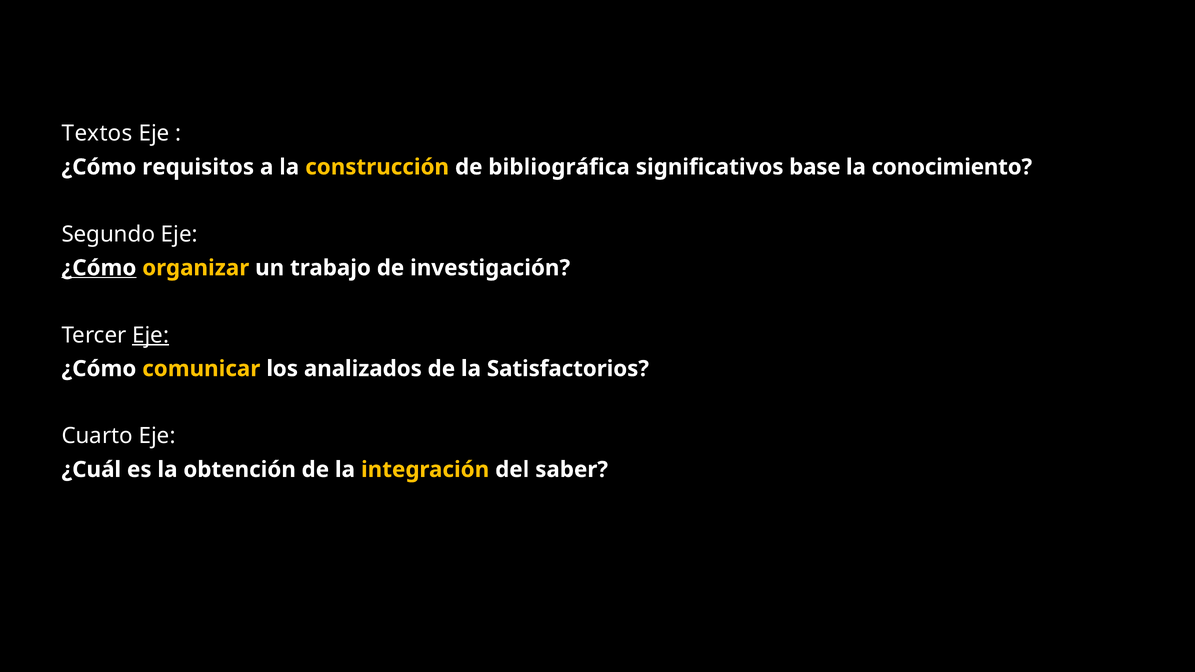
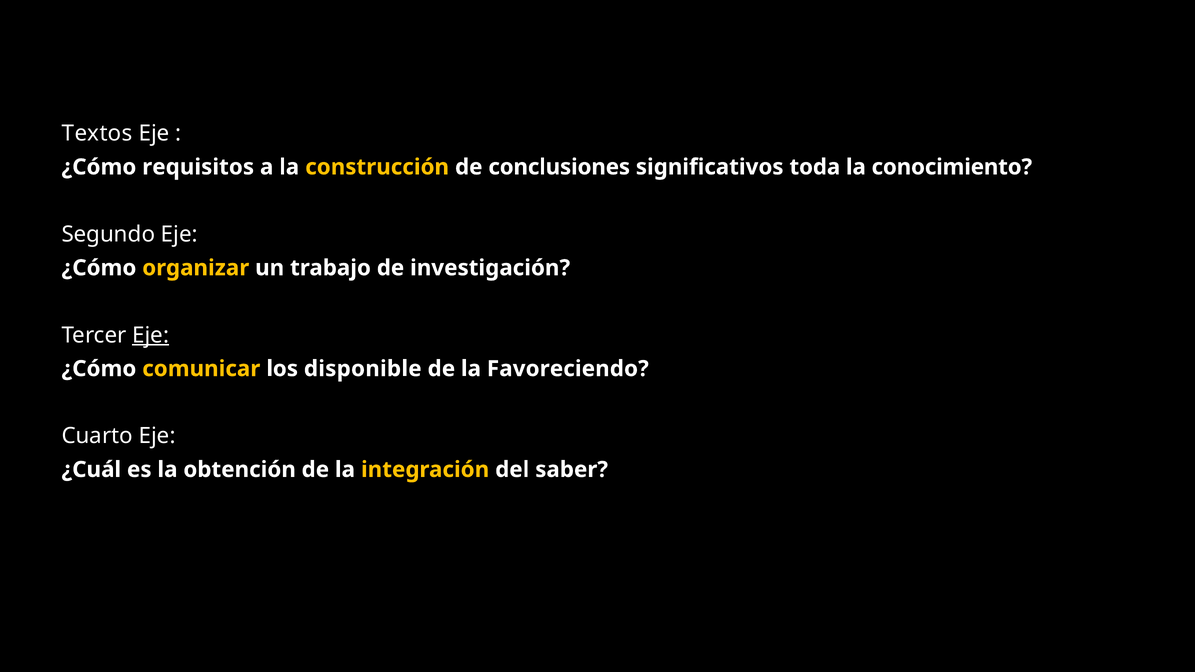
bibliográfica: bibliográfica -> conclusiones (559, 167)
base: base -> toda (815, 167)
¿Cómo underline: present -> none (99, 268)
analizados: analizados -> disponible (363, 369)
Satisfactorios: Satisfactorios -> Favoreciendo (568, 369)
